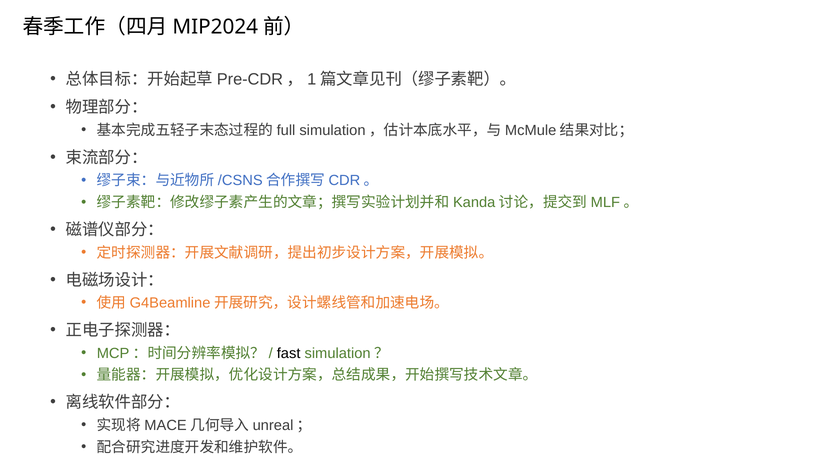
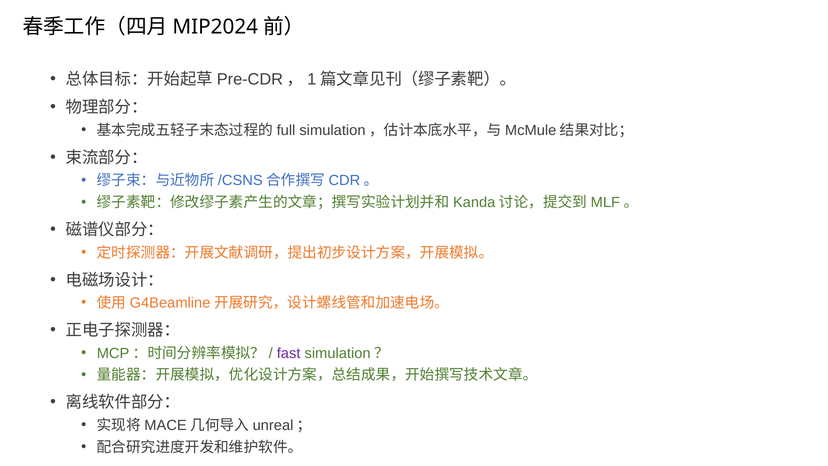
fast colour: black -> purple (289, 353)
